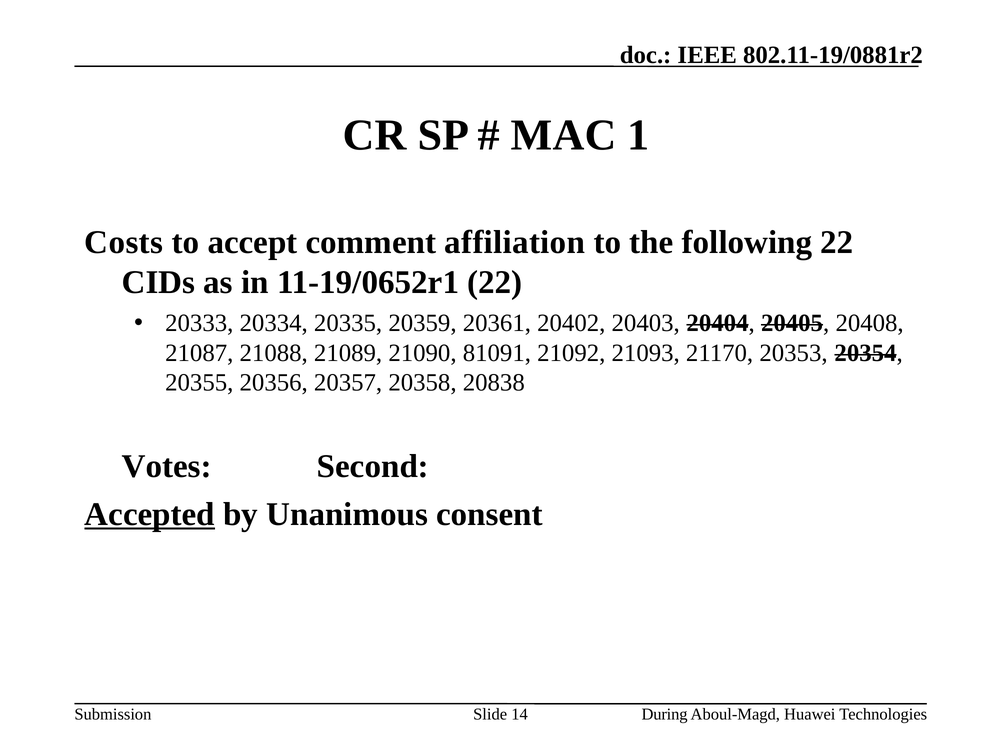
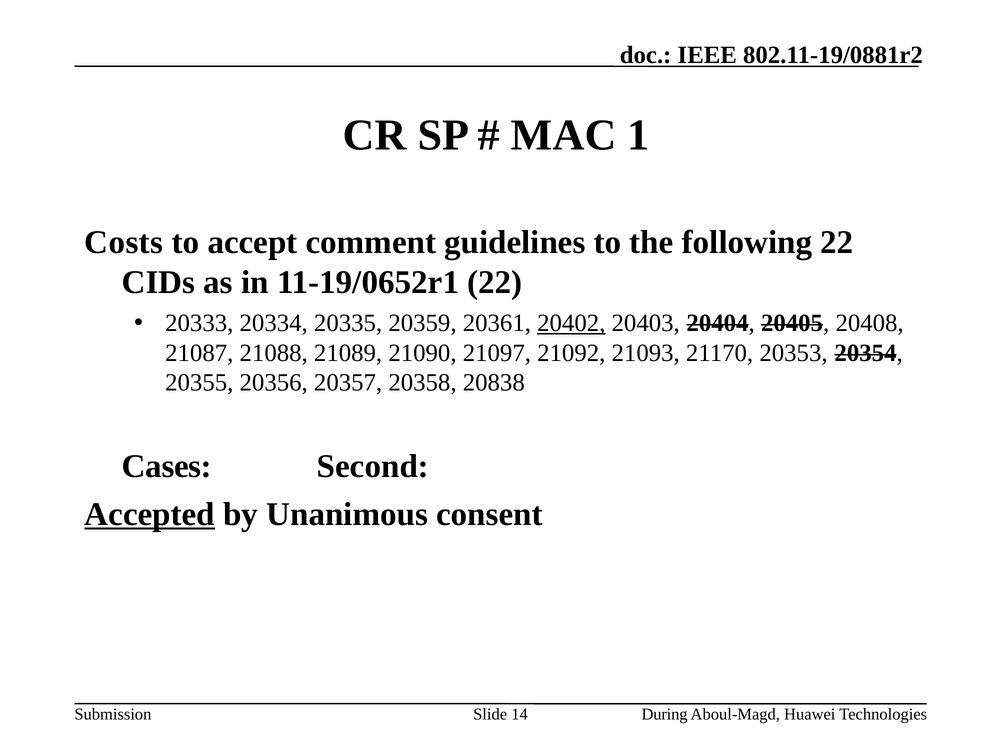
affiliation: affiliation -> guidelines (515, 242)
20402 underline: none -> present (571, 323)
81091: 81091 -> 21097 (497, 353)
Votes: Votes -> Cases (167, 466)
